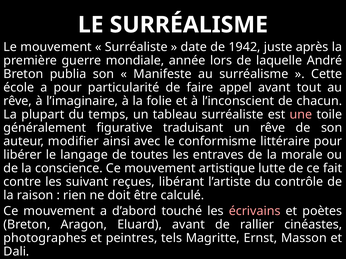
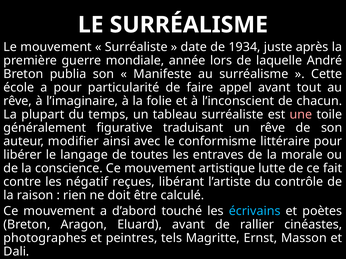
1942: 1942 -> 1934 (245, 47)
suivant: suivant -> négatif (87, 182)
écrivains colour: pink -> light blue (255, 211)
